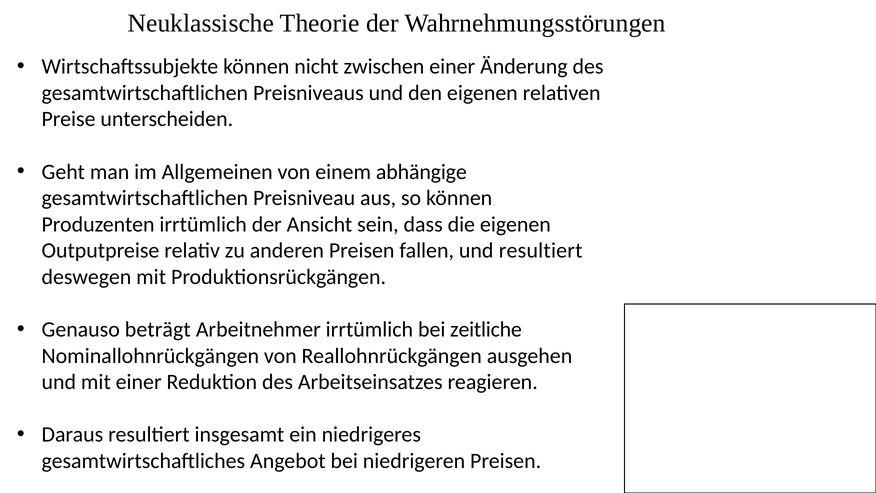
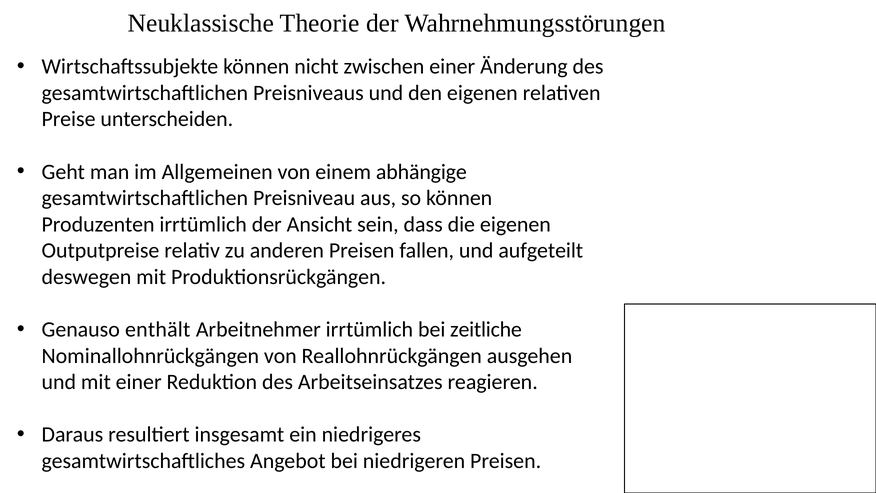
und resultiert: resultiert -> aufgeteilt (541, 251)
beträgt: beträgt -> enthält (158, 329)
